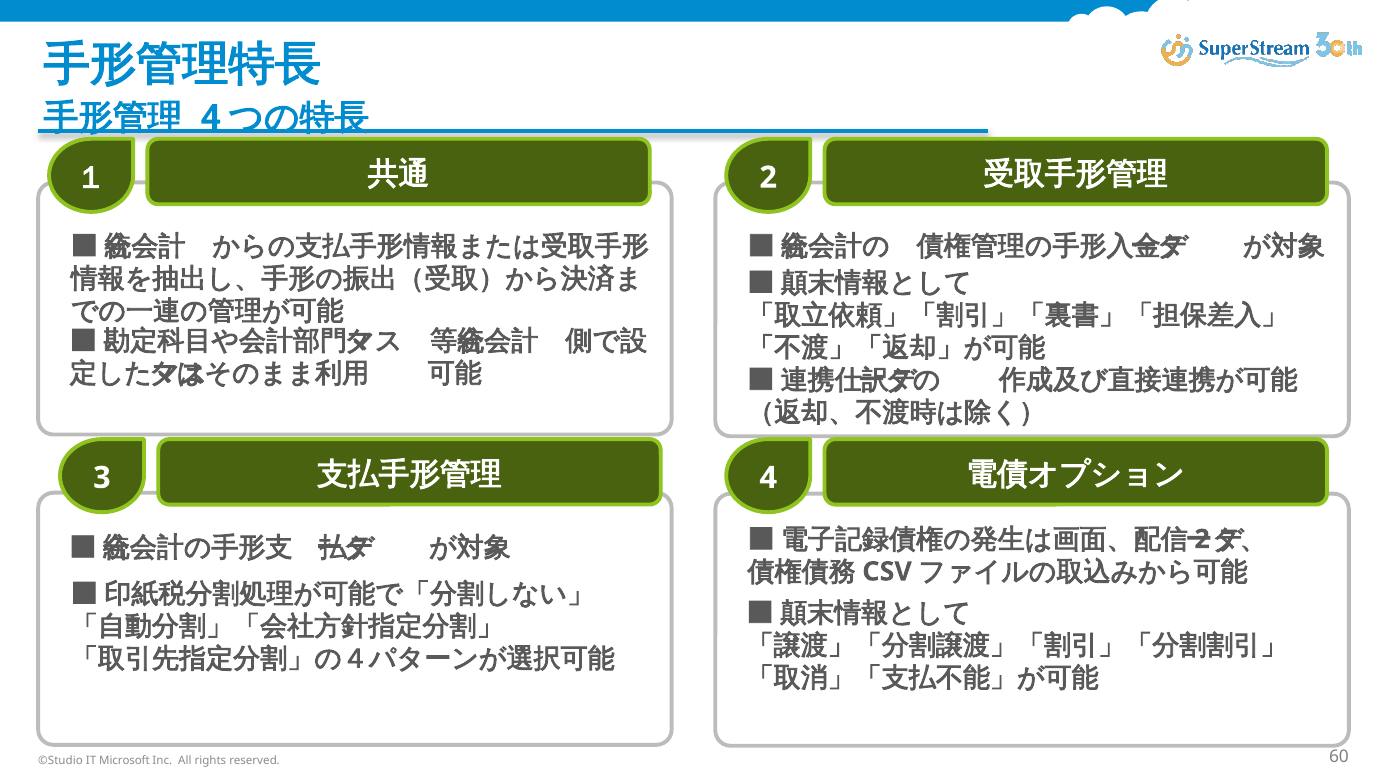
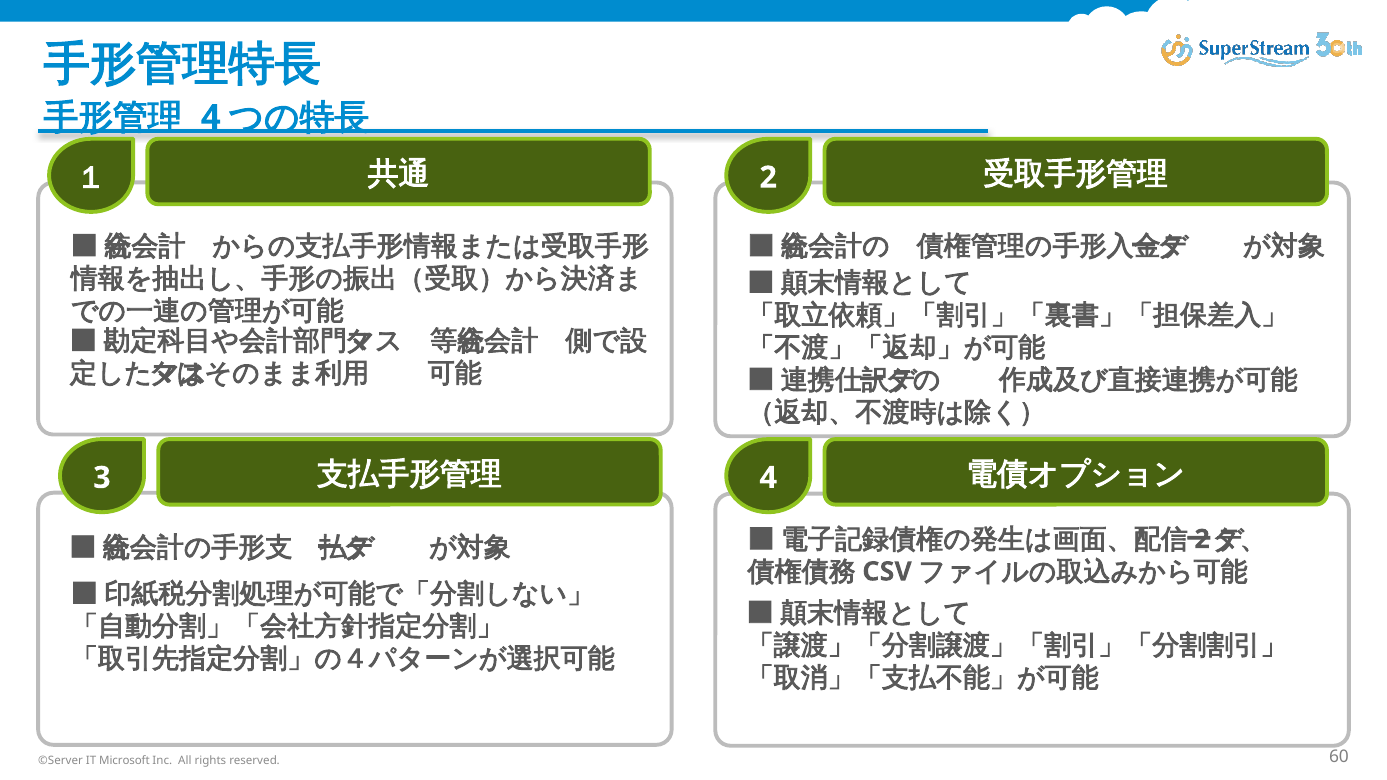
©Studio: ©Studio -> ©Server (61, 761)
